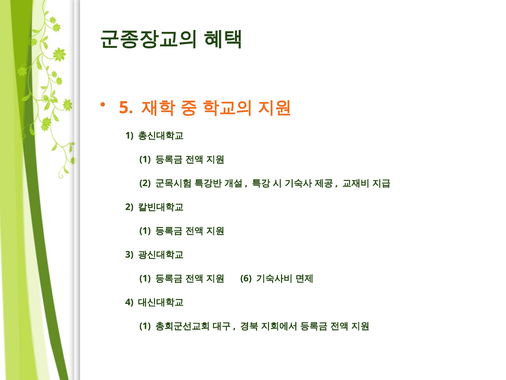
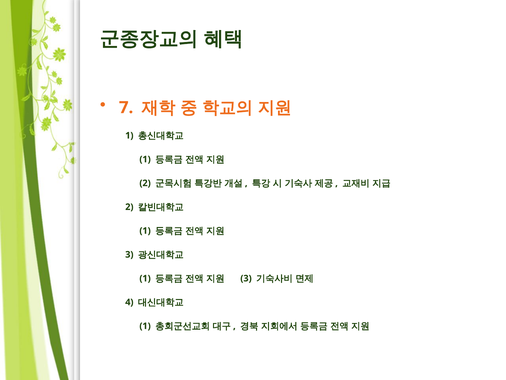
5: 5 -> 7 (126, 107)
6: 6 -> 3 (246, 278)
